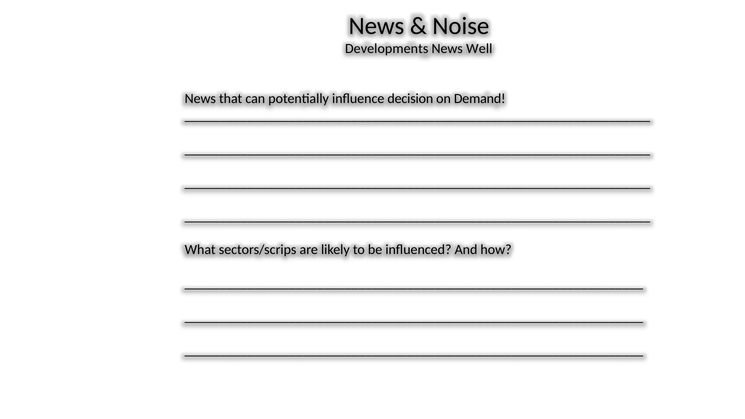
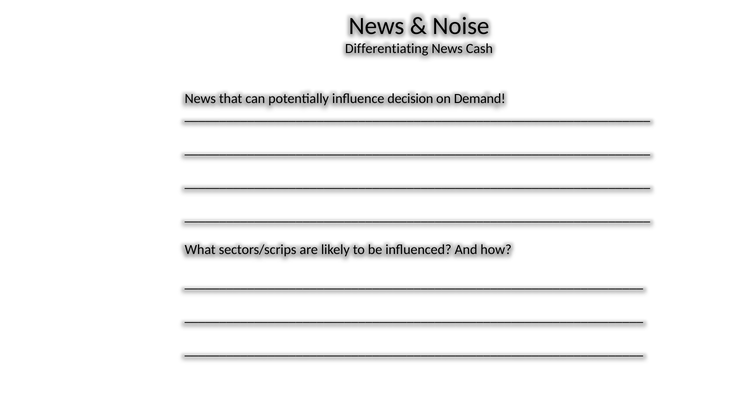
Developments: Developments -> Differentiating (387, 48)
Well: Well -> Cash (479, 48)
